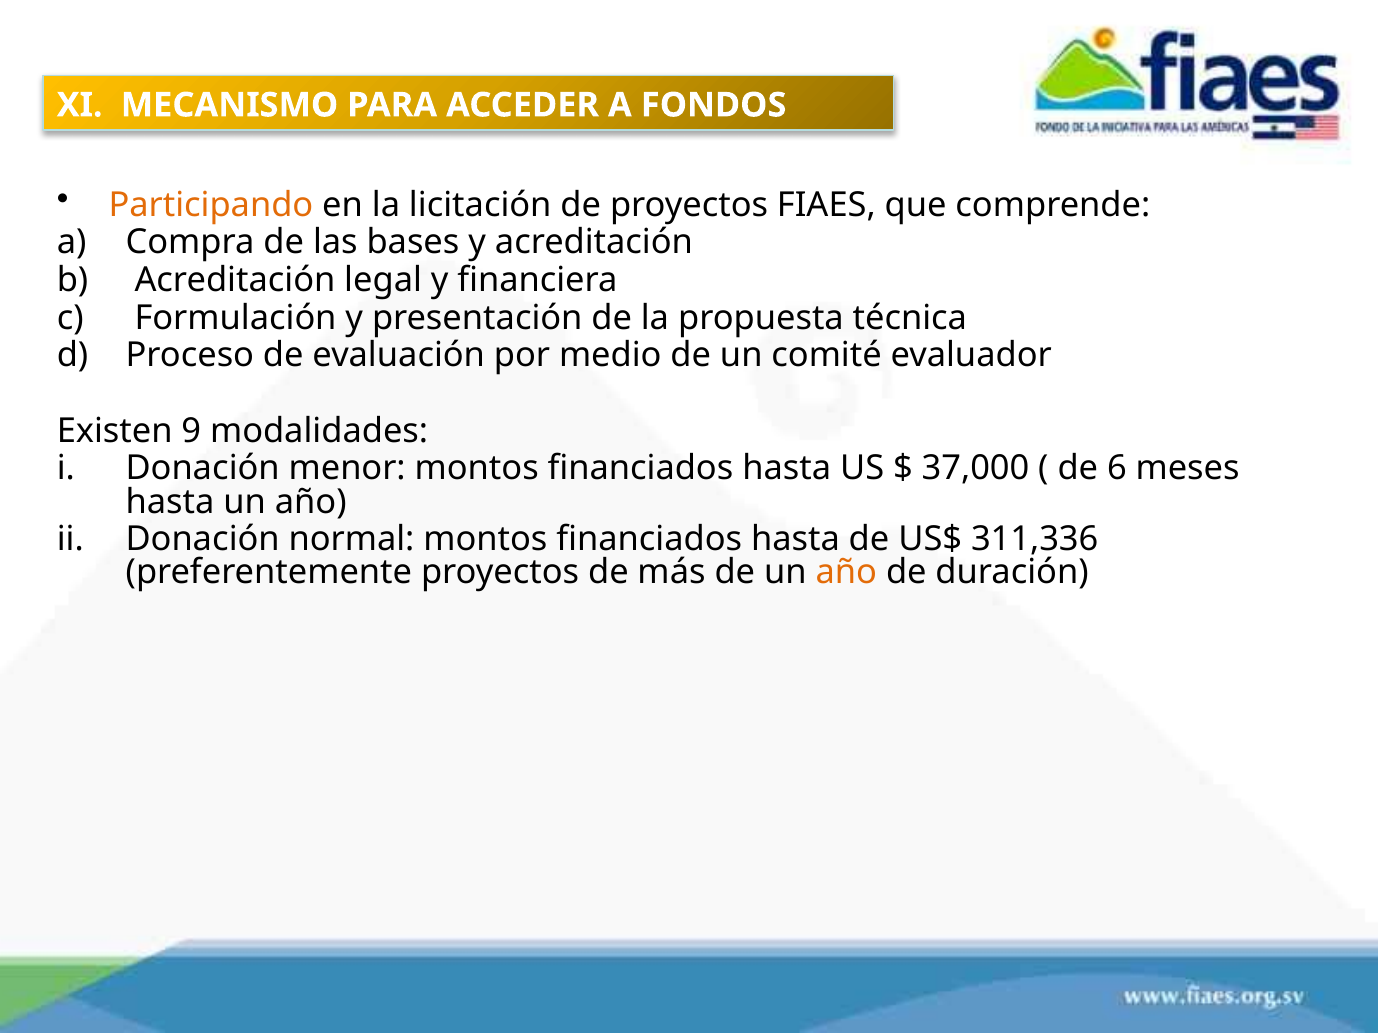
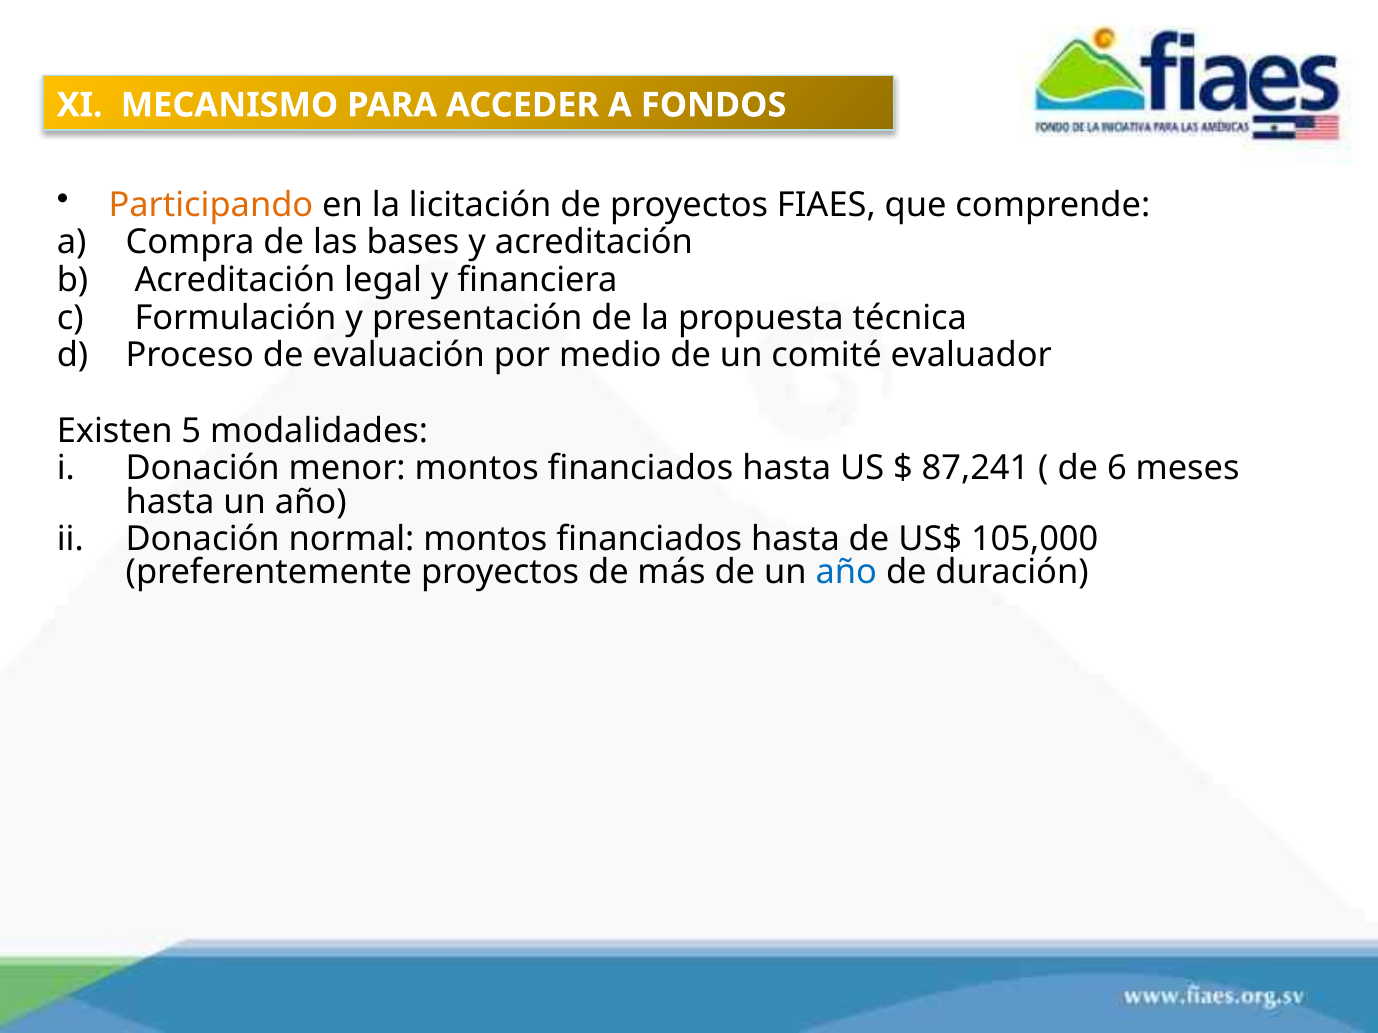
9: 9 -> 5 (191, 431)
37,000: 37,000 -> 87,241 (976, 469)
311,336: 311,336 -> 105,000 (1035, 540)
año colour: orange -> blue (846, 573)
